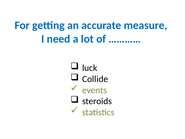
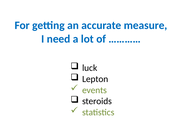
Collide: Collide -> Lepton (95, 79)
